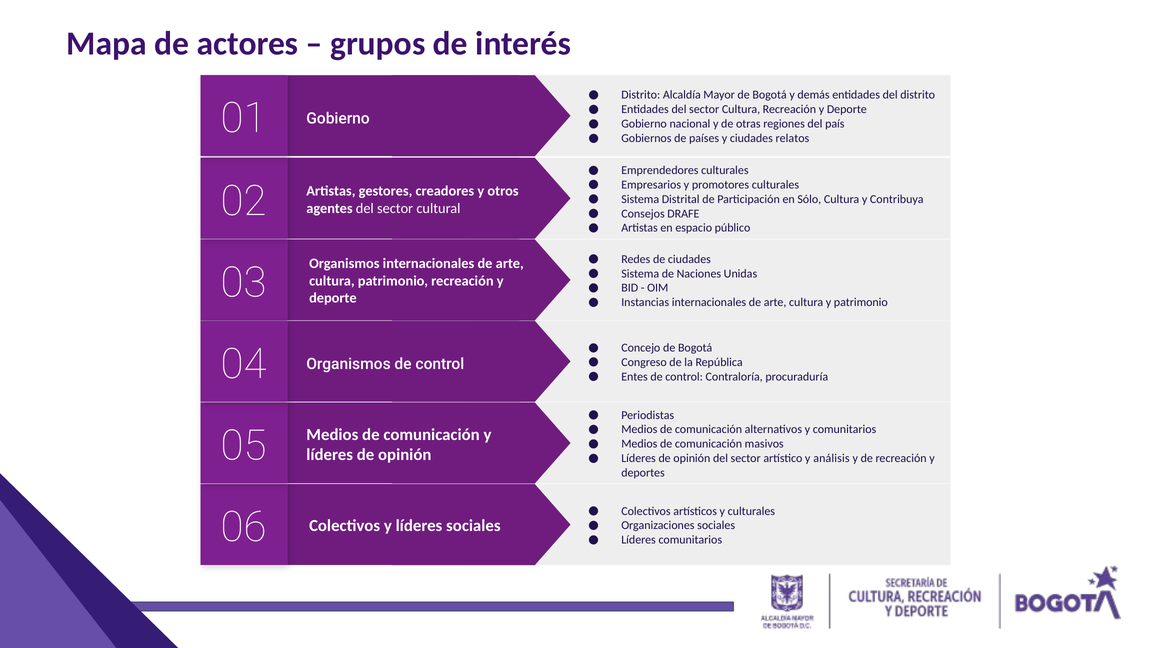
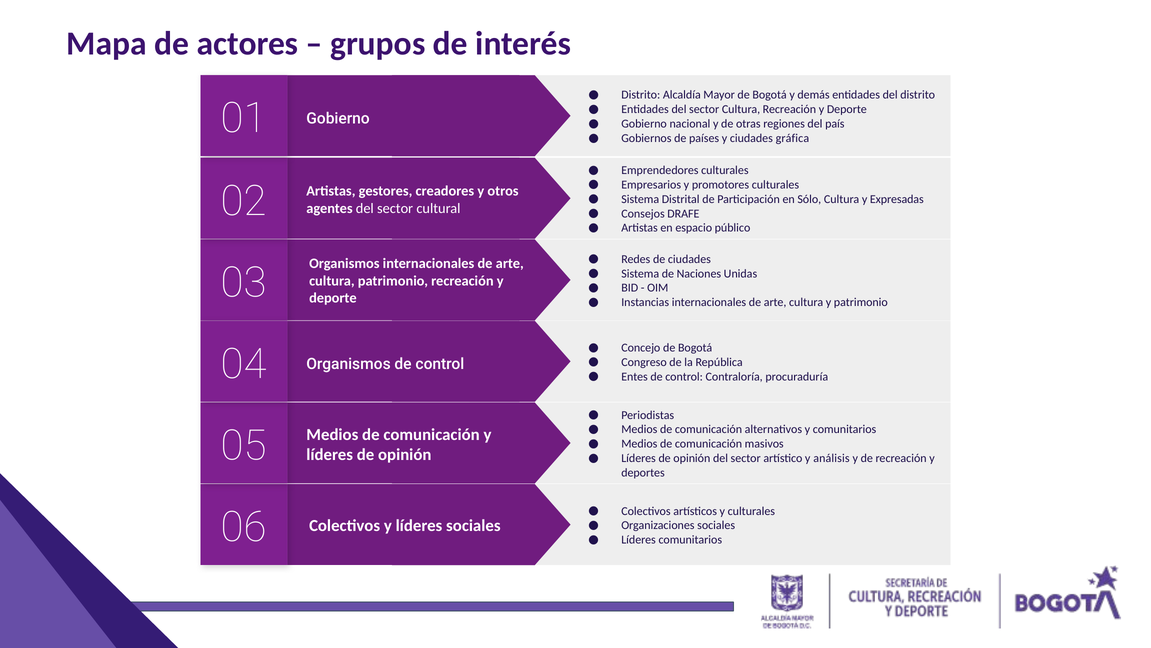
relatos: relatos -> gráfica (792, 138)
Contribuya: Contribuya -> Expresadas (897, 199)
